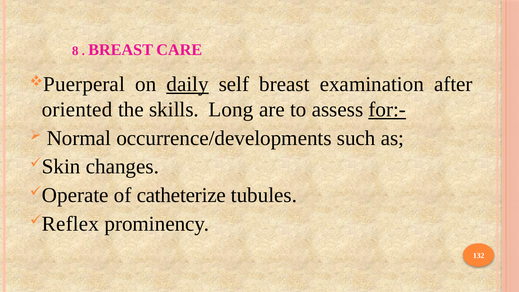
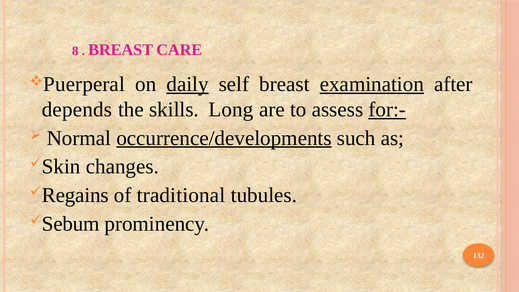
examination underline: none -> present (372, 84)
oriented: oriented -> depends (77, 109)
occurrence/developments underline: none -> present (224, 138)
Operate: Operate -> Regains (75, 195)
catheterize: catheterize -> traditional (181, 195)
Reflex: Reflex -> Sebum (71, 224)
